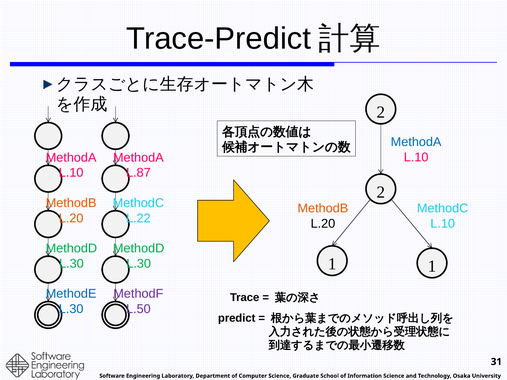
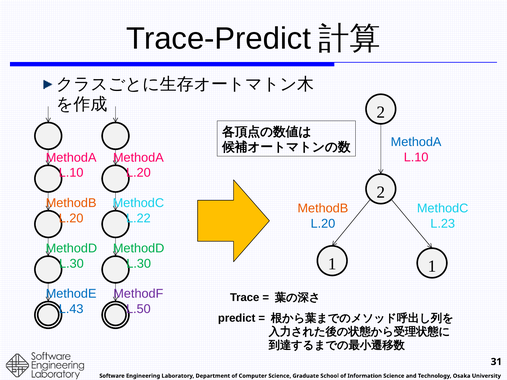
L.87: L.87 -> L.20 (138, 173)
L.20 colour: black -> blue (323, 224)
L.10: L.10 -> L.23 (443, 224)
L.30: L.30 -> L.43 (71, 309)
